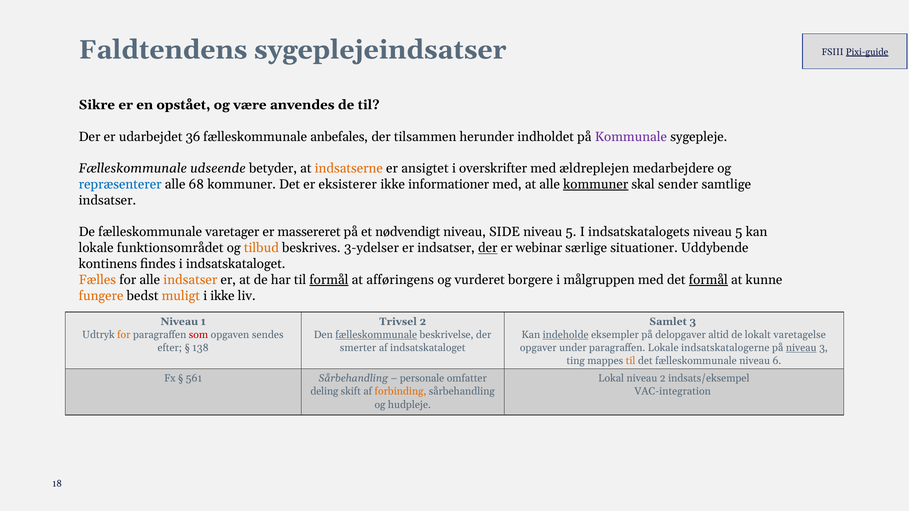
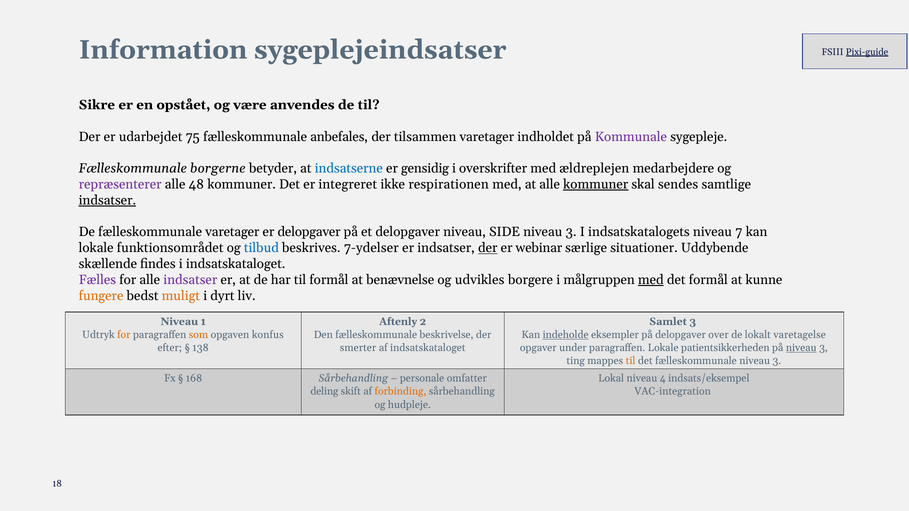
Faldtendens: Faldtendens -> Information (163, 50)
36: 36 -> 75 (193, 137)
tilsammen herunder: herunder -> varetager (487, 137)
udseende: udseende -> borgerne (218, 169)
indsatserne colour: orange -> blue (349, 169)
ansigtet: ansigtet -> gensidig (425, 169)
repræsenterer colour: blue -> purple (120, 184)
68: 68 -> 48 (196, 184)
eksisterer: eksisterer -> integreret (348, 184)
informationer: informationer -> respirationen (449, 184)
sender: sender -> sendes (678, 184)
indsatser underline: none -> present (107, 200)
er massereret: massereret -> delopgaver (309, 232)
et nødvendigt: nødvendigt -> delopgaver (408, 232)
5: 5 -> 3 (571, 232)
indsatskatalogets niveau 5: 5 -> 7 (739, 232)
tilbud colour: orange -> blue (261, 248)
3-ydelser: 3-ydelser -> 7-ydelser (371, 248)
kontinens: kontinens -> skællende (108, 264)
Fælles colour: orange -> purple (97, 280)
indsatser colour: orange -> purple (190, 280)
formål underline: present -> none (329, 280)
afføringens: afføringens -> benævnelse (400, 280)
vurderet: vurderet -> udvikles (480, 280)
med underline: none -> present (651, 280)
formål underline: present -> none (708, 280)
i ikke: ikke -> dyrt (222, 296)
Trivsel: Trivsel -> Aftenly (398, 322)
som colour: red -> orange (198, 335)
sendes: sendes -> konfus (268, 335)
fælleskommunale underline: present -> none (376, 335)
altid: altid -> over (718, 335)
indsatskatalogerne: indsatskatalogerne -> patientsikkerheden (725, 348)
fælleskommunale niveau 6: 6 -> 3 (777, 361)
561: 561 -> 168 (194, 379)
niveau 2: 2 -> 4 (663, 379)
